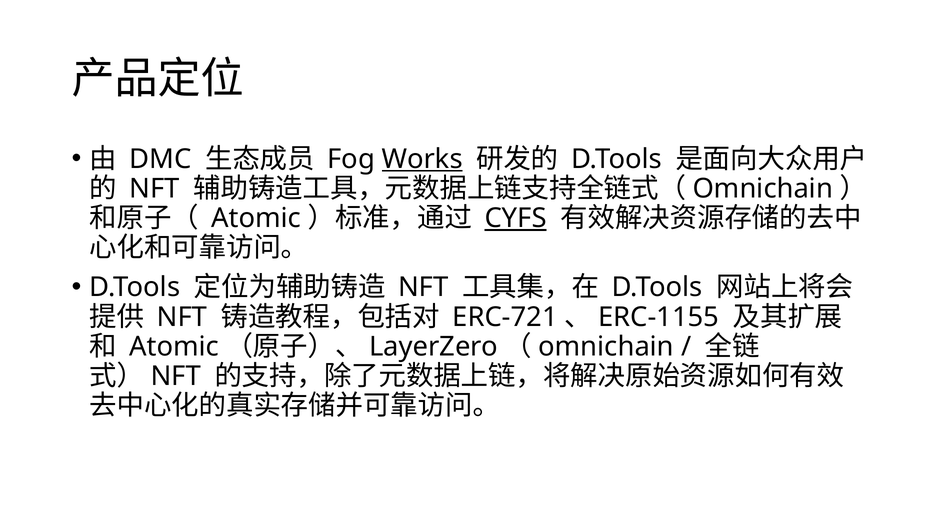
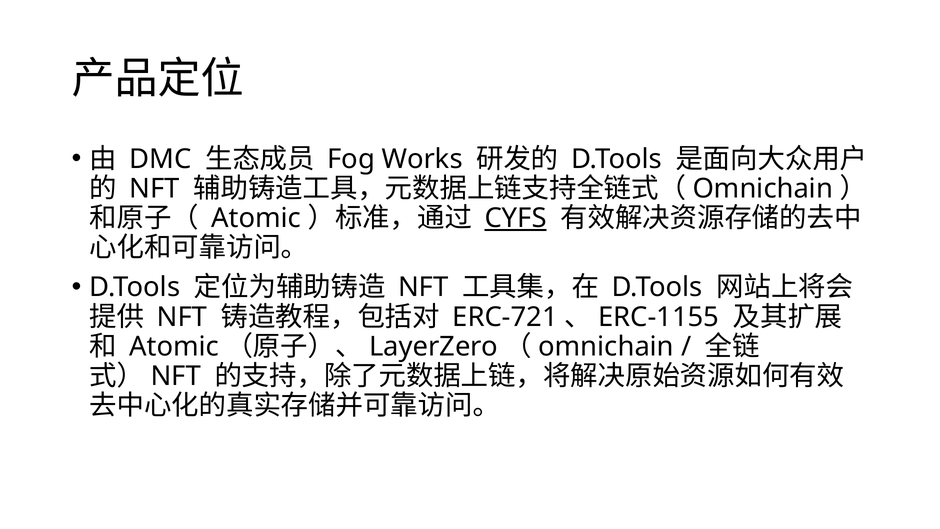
Works underline: present -> none (422, 159)
